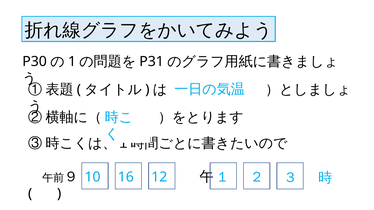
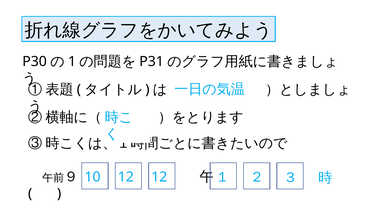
10 16: 16 -> 12 (126, 177)
